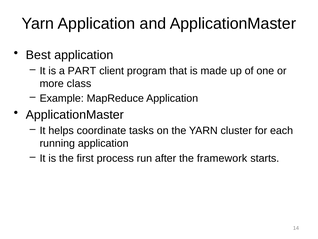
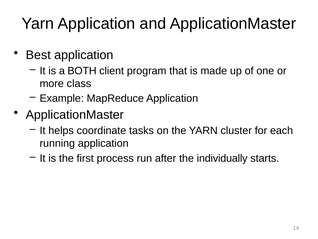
PART: PART -> BOTH (82, 71)
framework: framework -> individually (222, 158)
